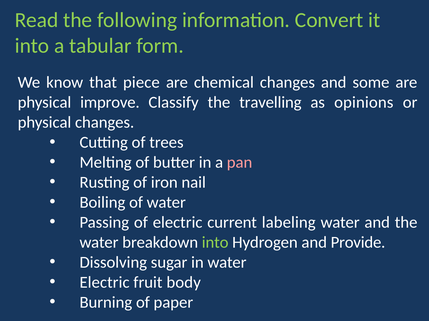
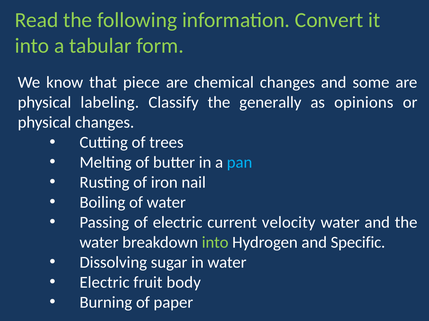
improve: improve -> labeling (110, 103)
travelling: travelling -> generally (270, 103)
pan colour: pink -> light blue (240, 163)
labeling: labeling -> velocity (289, 223)
Provide: Provide -> Specific (358, 243)
